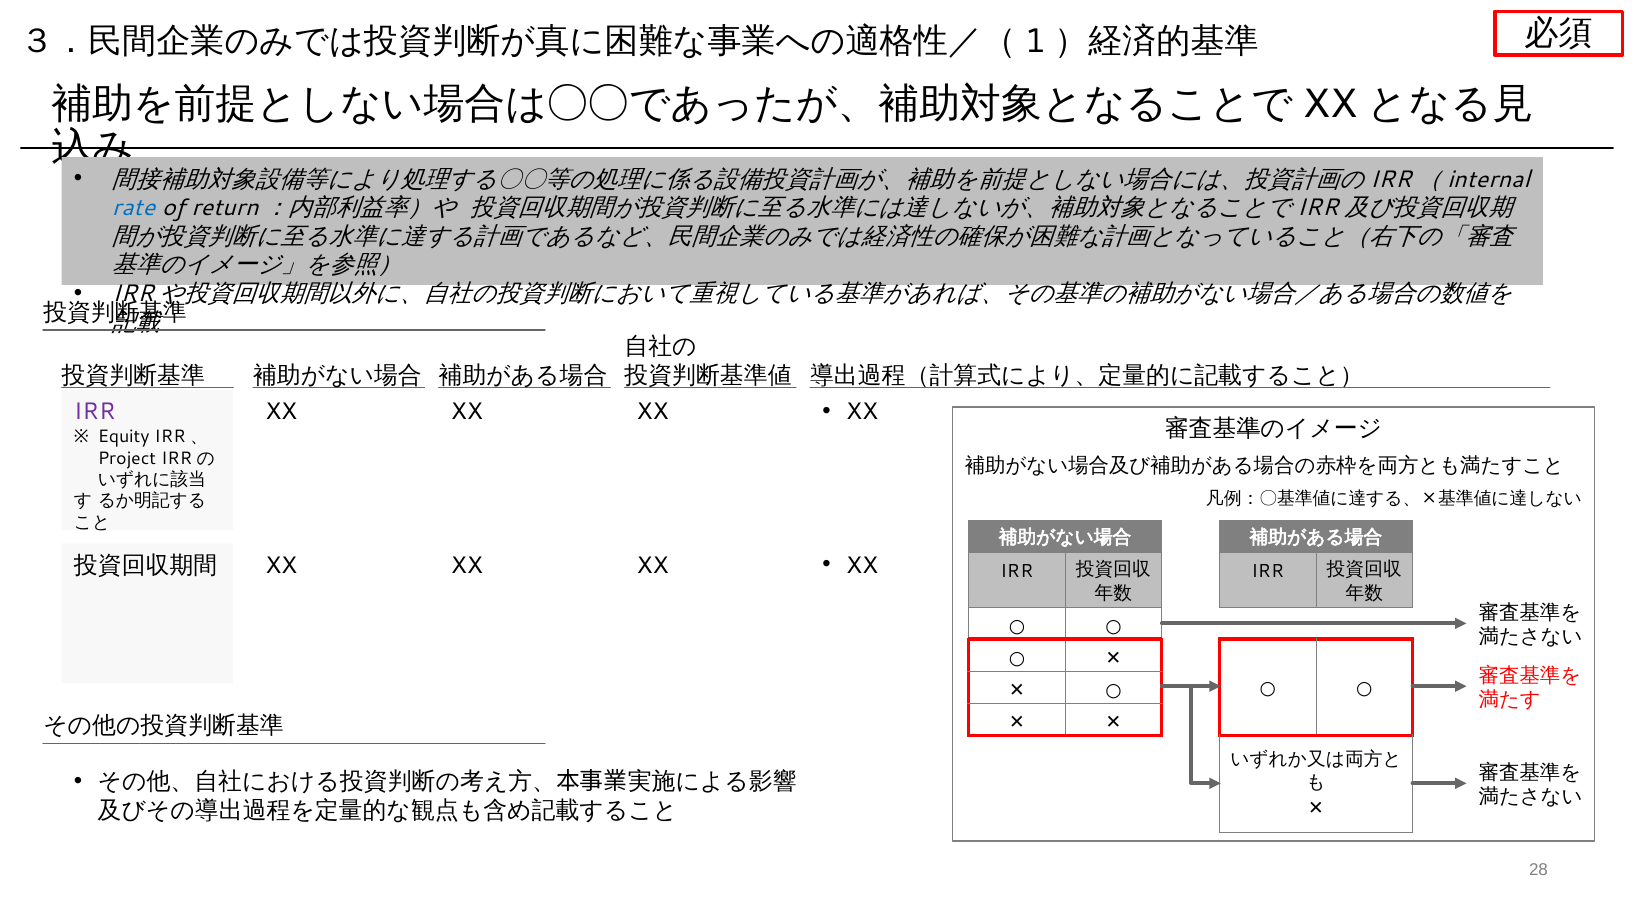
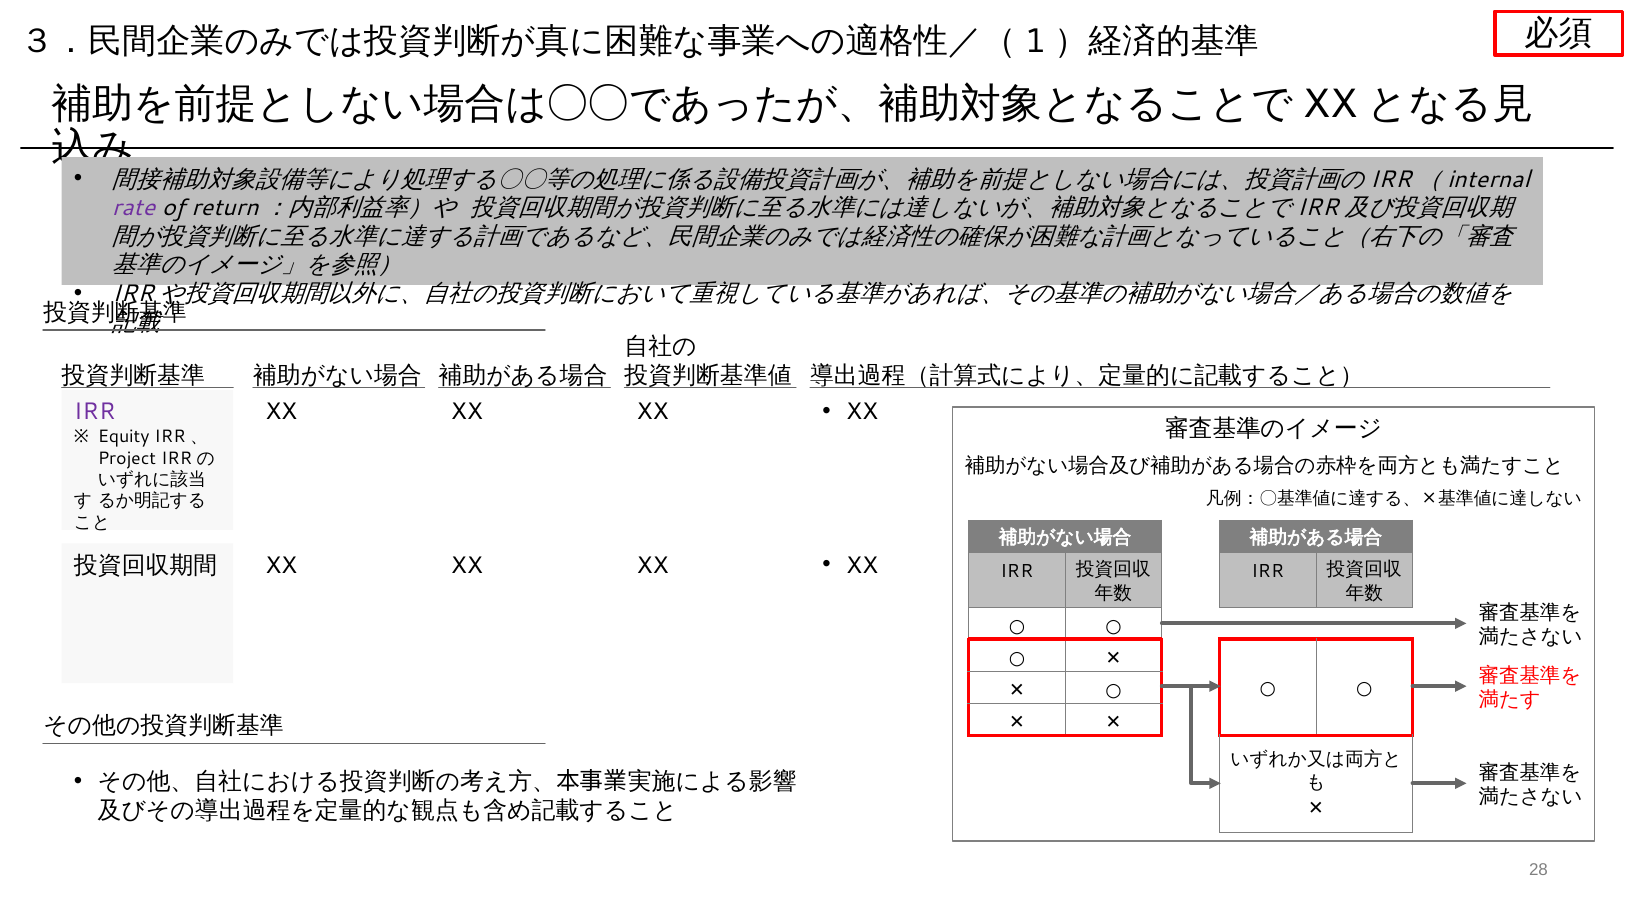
rate colour: blue -> purple (134, 208)
